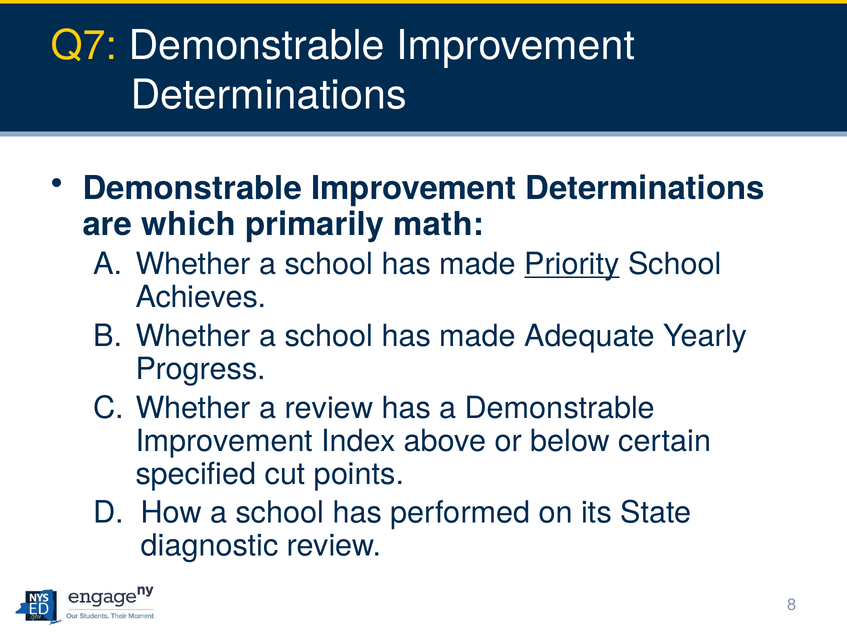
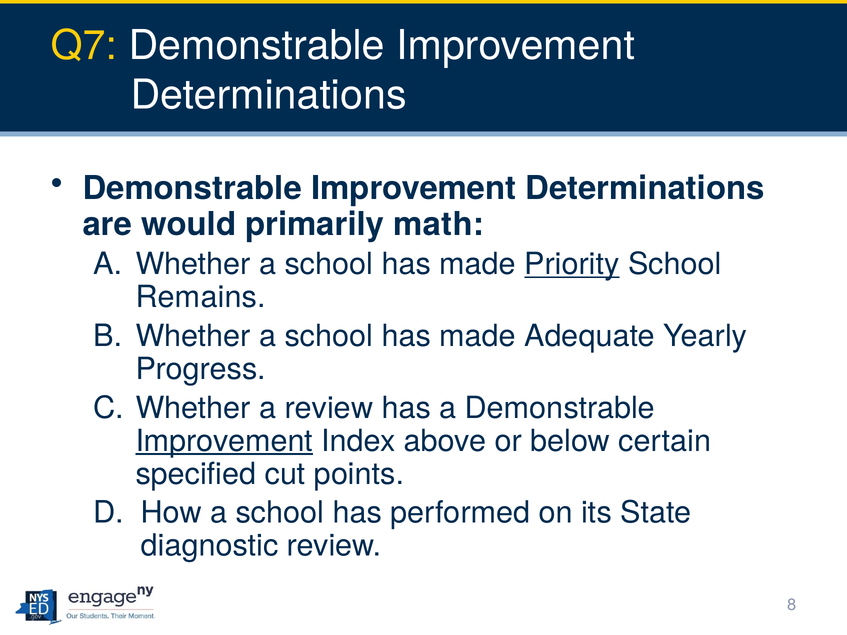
which: which -> would (189, 224)
Achieves: Achieves -> Remains (201, 297)
Improvement underline: none -> present (224, 441)
